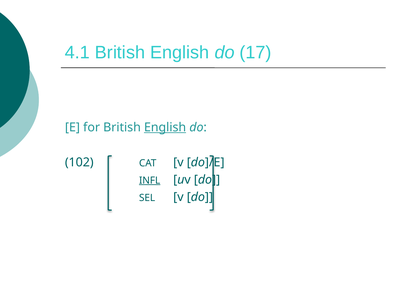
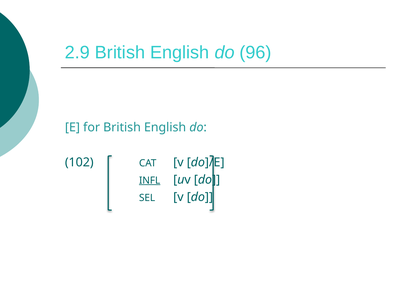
4.1: 4.1 -> 2.9 (77, 53)
17: 17 -> 96 (256, 53)
English underline: present -> none (165, 127)
